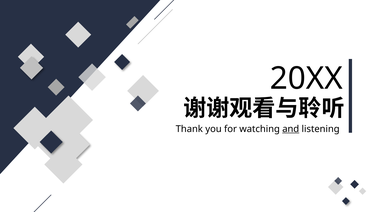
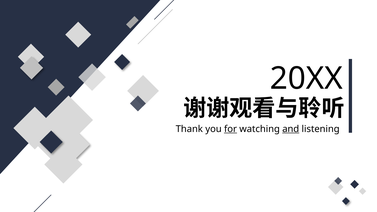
for underline: none -> present (231, 129)
